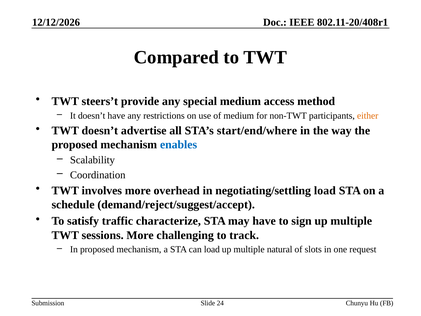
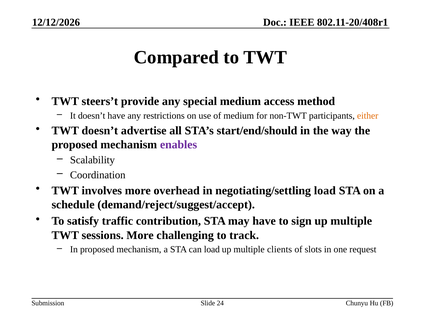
start/end/where: start/end/where -> start/end/should (257, 131)
enables colour: blue -> purple (179, 145)
characterize: characterize -> contribution (168, 221)
natural: natural -> clients (280, 249)
